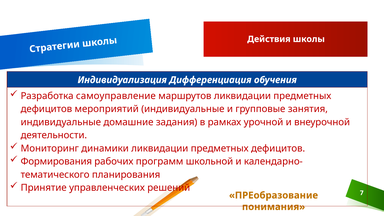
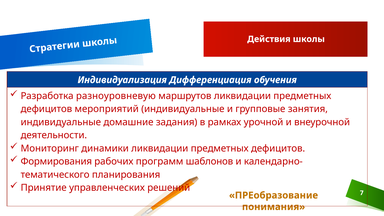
самоуправление: самоуправление -> разноуровневую (116, 96)
школьной: школьной -> шаблонов (209, 161)
